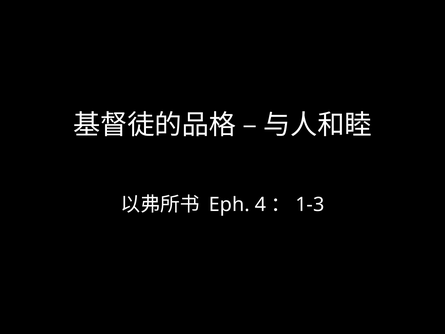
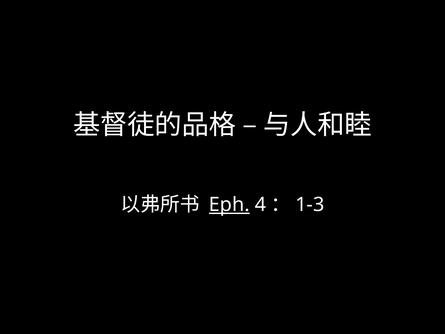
Eph underline: none -> present (229, 205)
